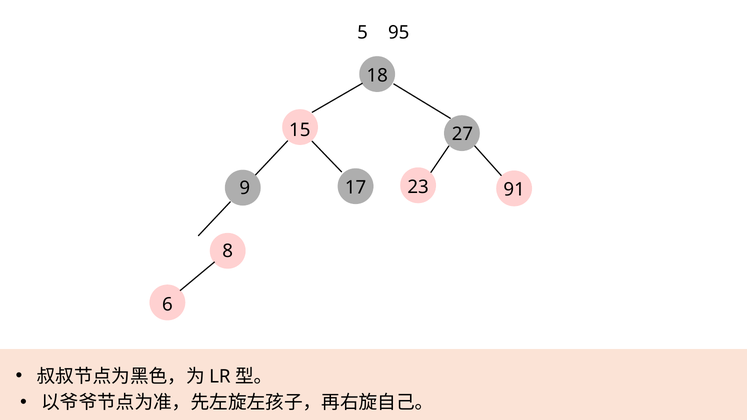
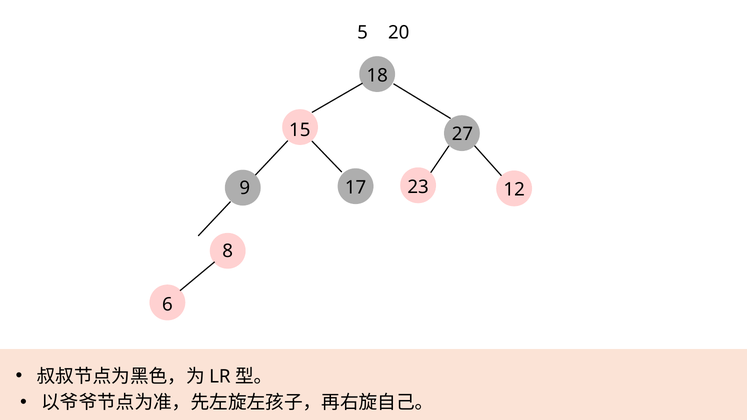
95: 95 -> 20 (399, 33)
91: 91 -> 12 (514, 190)
